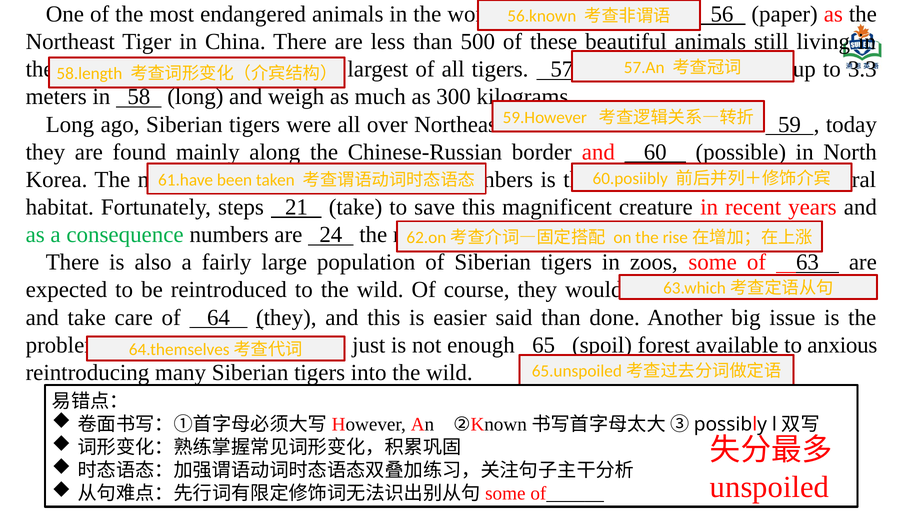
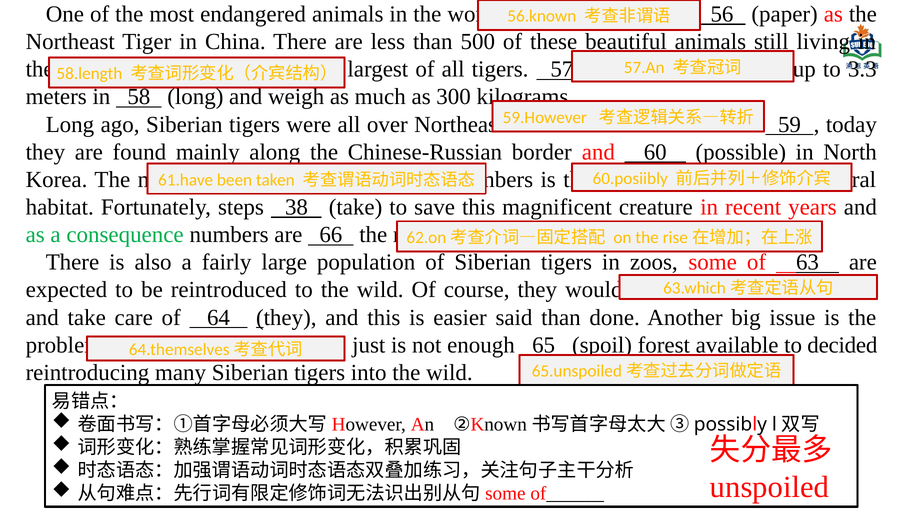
21: 21 -> 38 (296, 207)
24: 24 -> 66 (331, 235)
anxious: anxious -> decided (842, 345)
